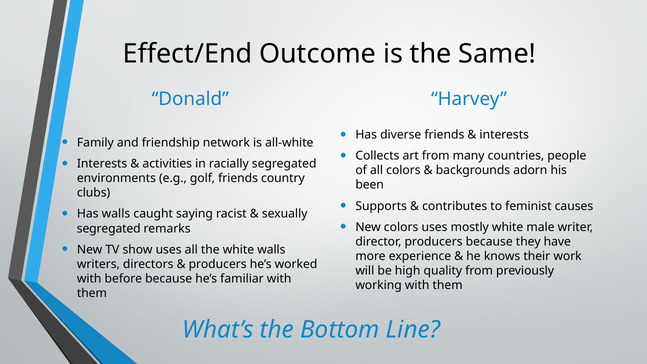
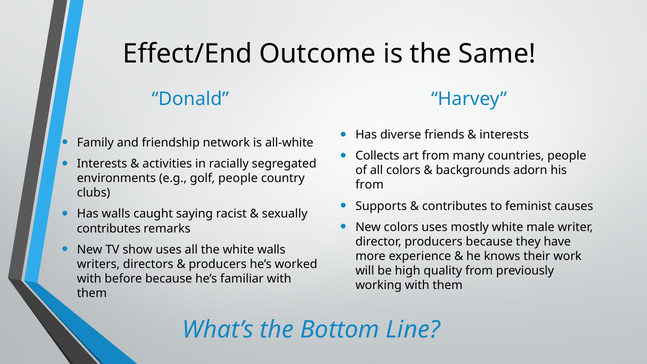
golf friends: friends -> people (238, 178)
been: been -> from (370, 185)
segregated: segregated -> contributes (109, 228)
